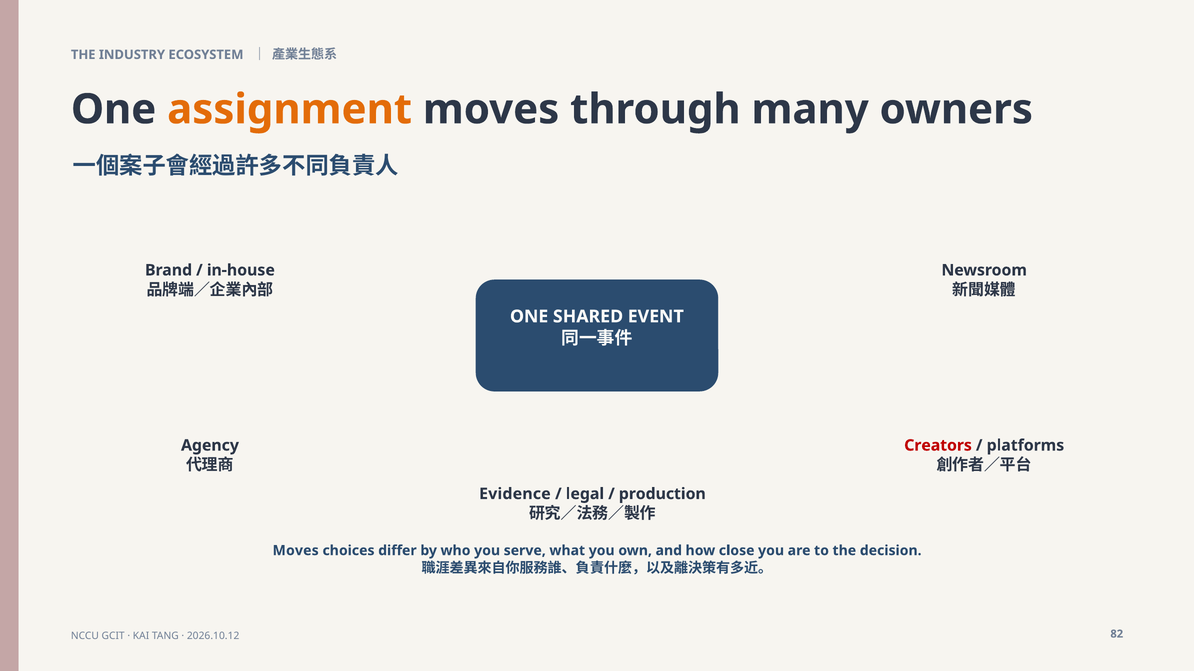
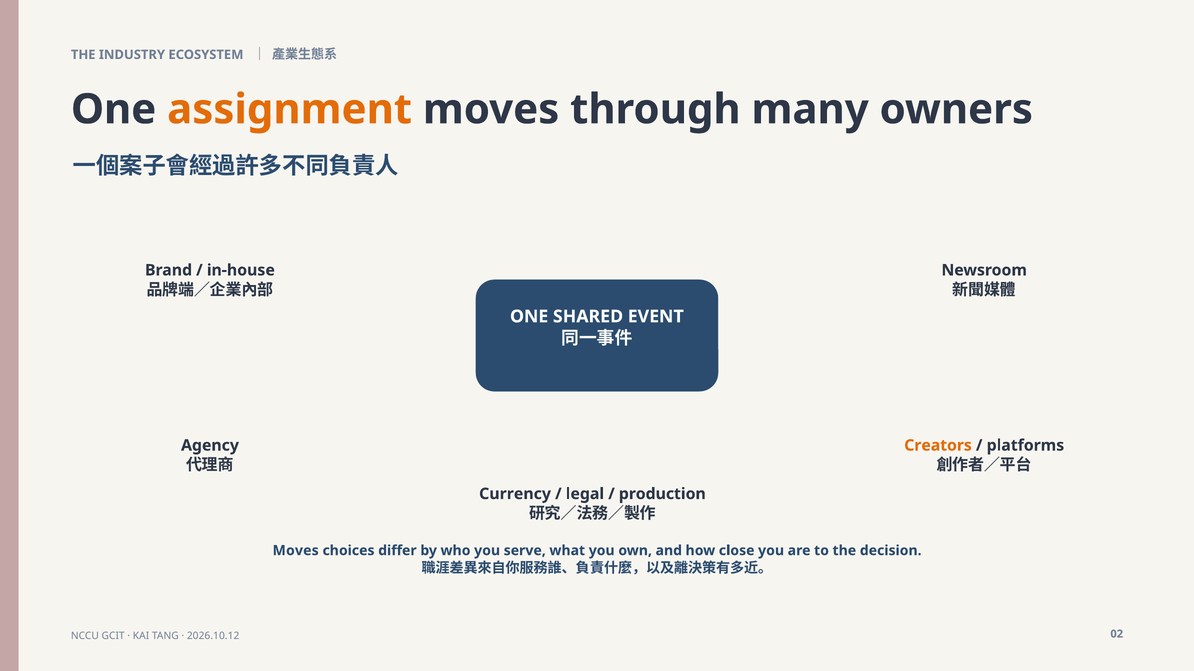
Creators colour: red -> orange (938, 446)
Evidence: Evidence -> Currency (515, 494)
82: 82 -> 02 (1117, 634)
